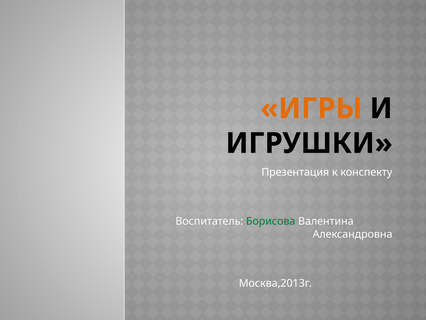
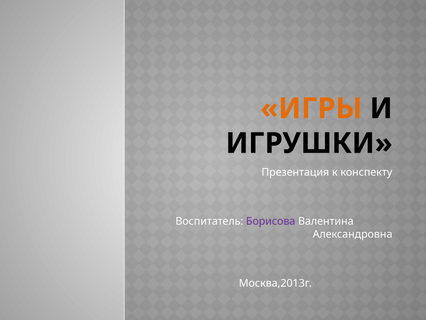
Борисова colour: green -> purple (271, 221)
